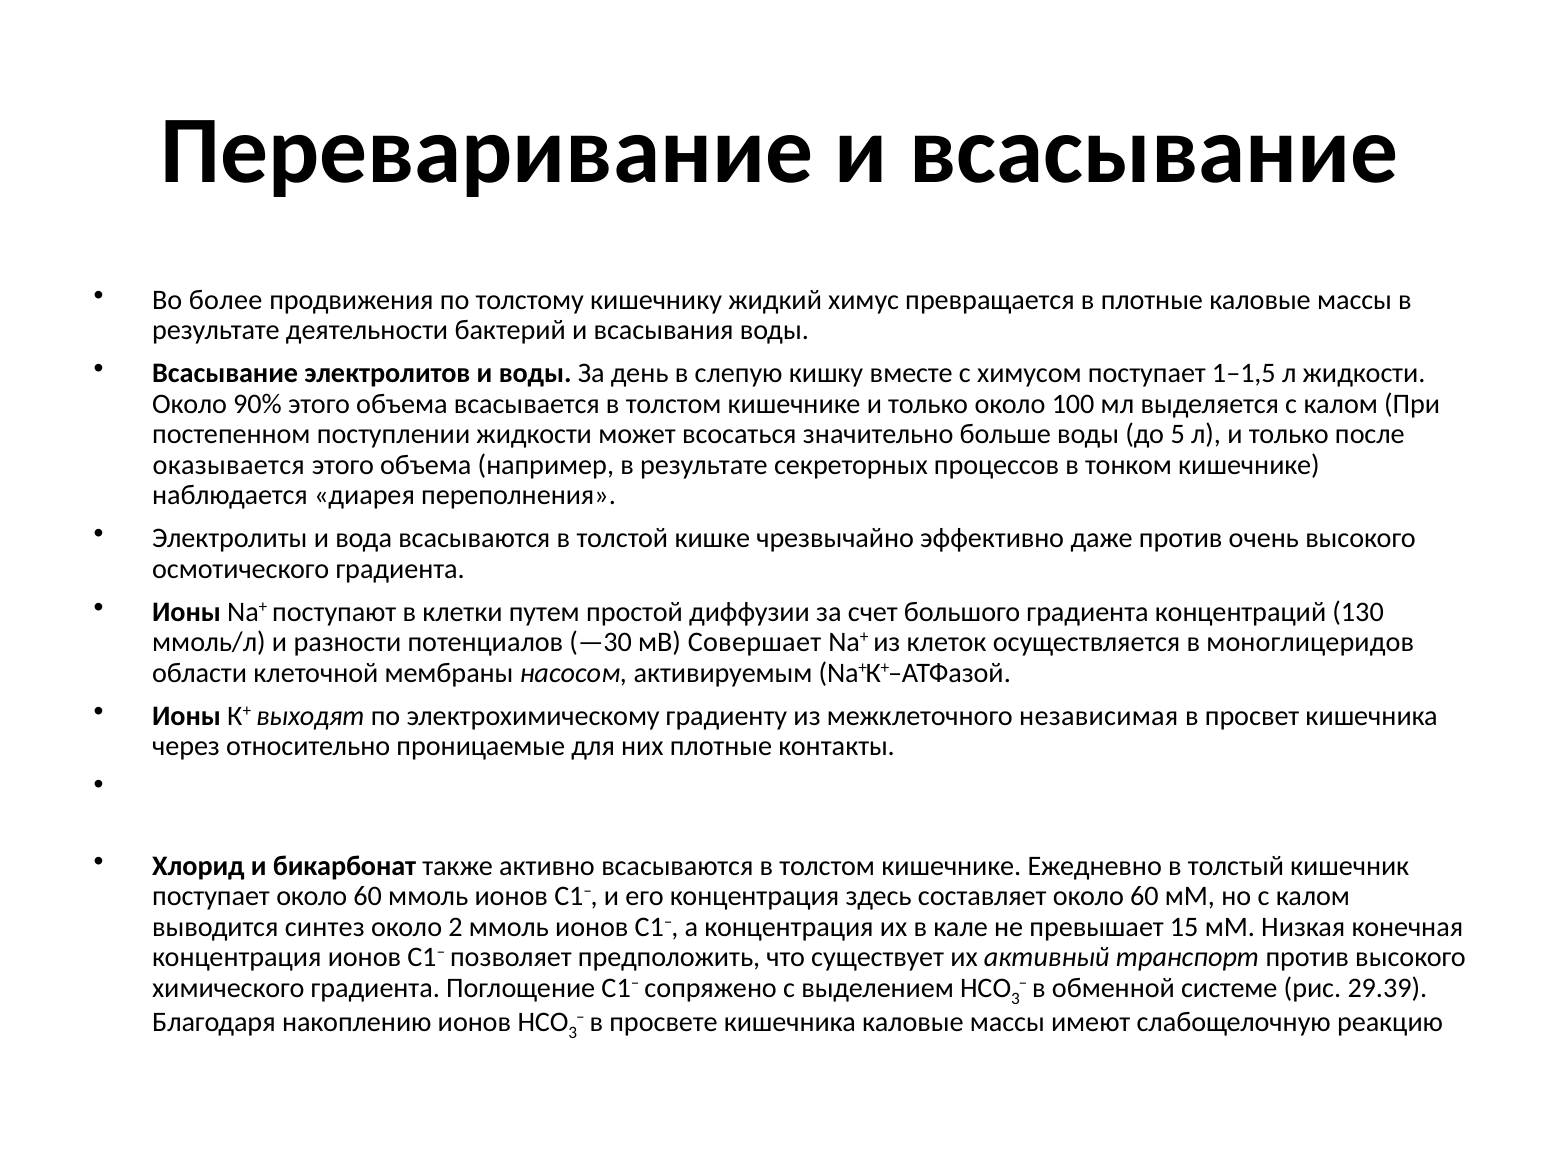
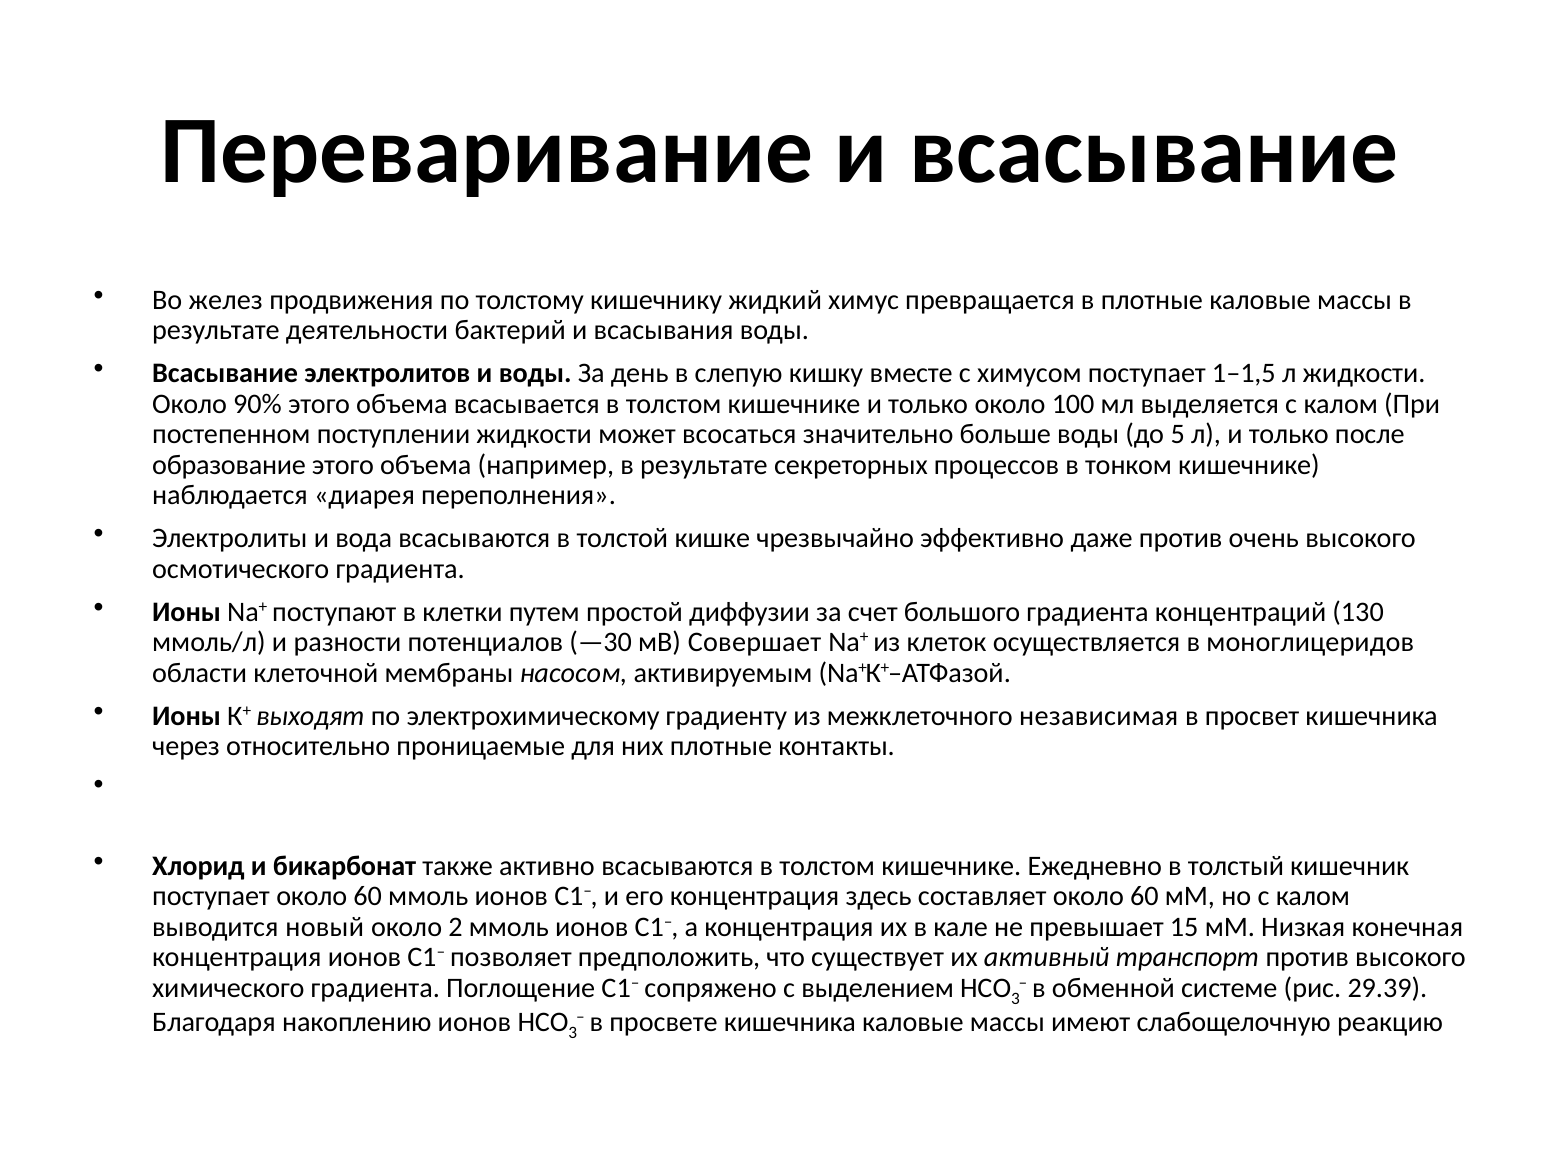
более: более -> желез (226, 300)
оказывается: оказывается -> образование (229, 465)
синтез: синтез -> новый (325, 927)
